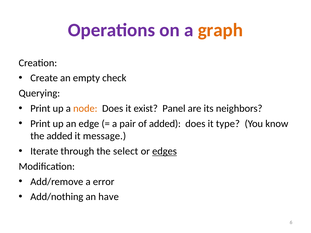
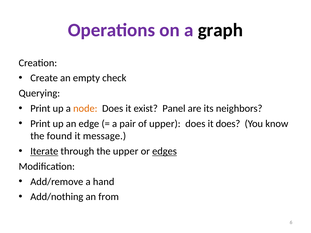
graph colour: orange -> black (220, 30)
of added: added -> upper (165, 124)
it type: type -> does (228, 124)
the added: added -> found (59, 136)
Iterate underline: none -> present (44, 151)
the select: select -> upper (126, 151)
error: error -> hand (104, 182)
have: have -> from (109, 197)
